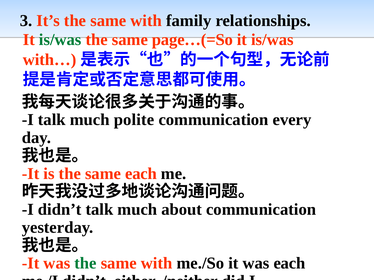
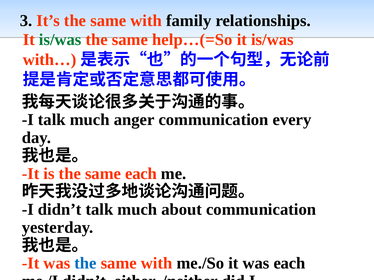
page…(=So: page…(=So -> help…(=So (192, 40)
polite: polite -> anger (134, 120)
the colour: green -> blue (86, 264)
